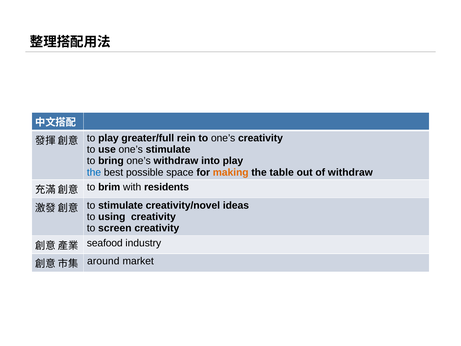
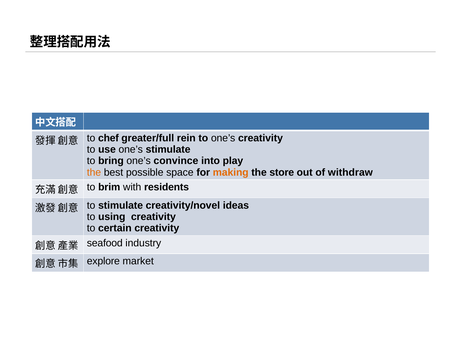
to play: play -> chef (108, 138)
one’s withdraw: withdraw -> convince (176, 161)
the colour: blue -> orange (94, 172)
table: table -> store (282, 172)
screen: screen -> certain (115, 228)
around: around -> explore (103, 261)
